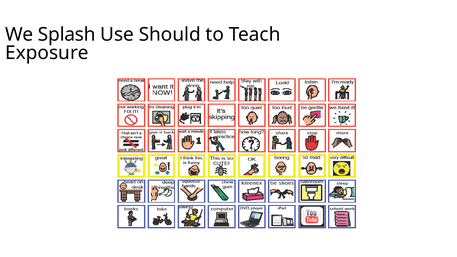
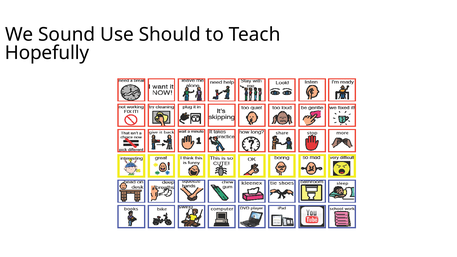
Splash: Splash -> Sound (67, 34)
Exposure: Exposure -> Hopefully (47, 53)
